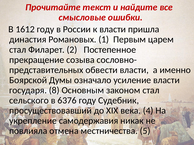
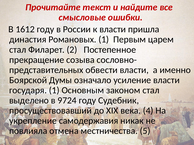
государя 8: 8 -> 1 (54, 91)
сельского: сельского -> выделено (29, 101)
6376: 6376 -> 9724 (67, 101)
